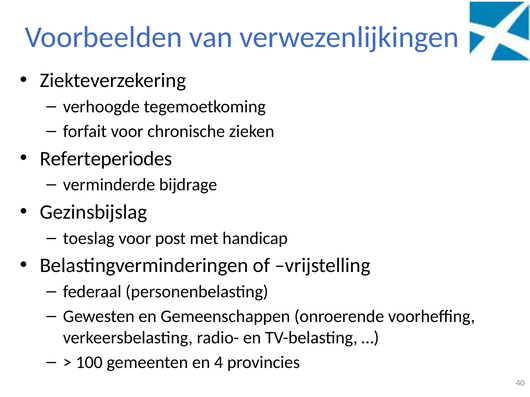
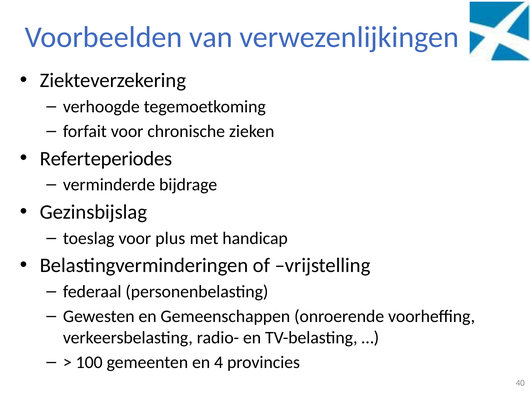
post: post -> plus (170, 239)
